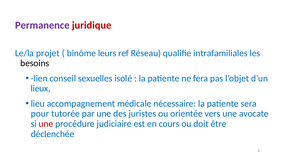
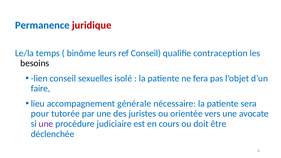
Permanence colour: purple -> blue (42, 25)
projet: projet -> temps (48, 53)
ref Réseau: Réseau -> Conseil (146, 53)
intrafamiliales: intrafamiliales -> contraception (220, 53)
lieux: lieux -> faire (41, 89)
médicale: médicale -> générale (134, 104)
une colour: red -> purple (46, 124)
